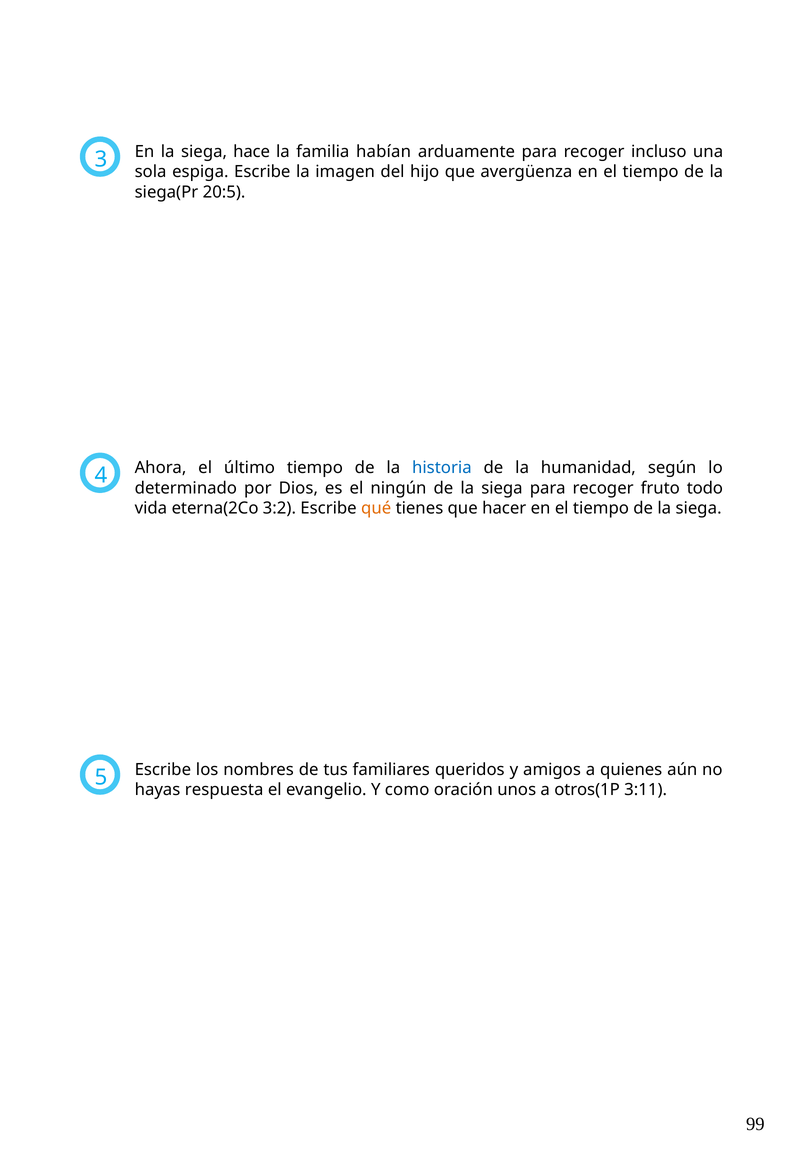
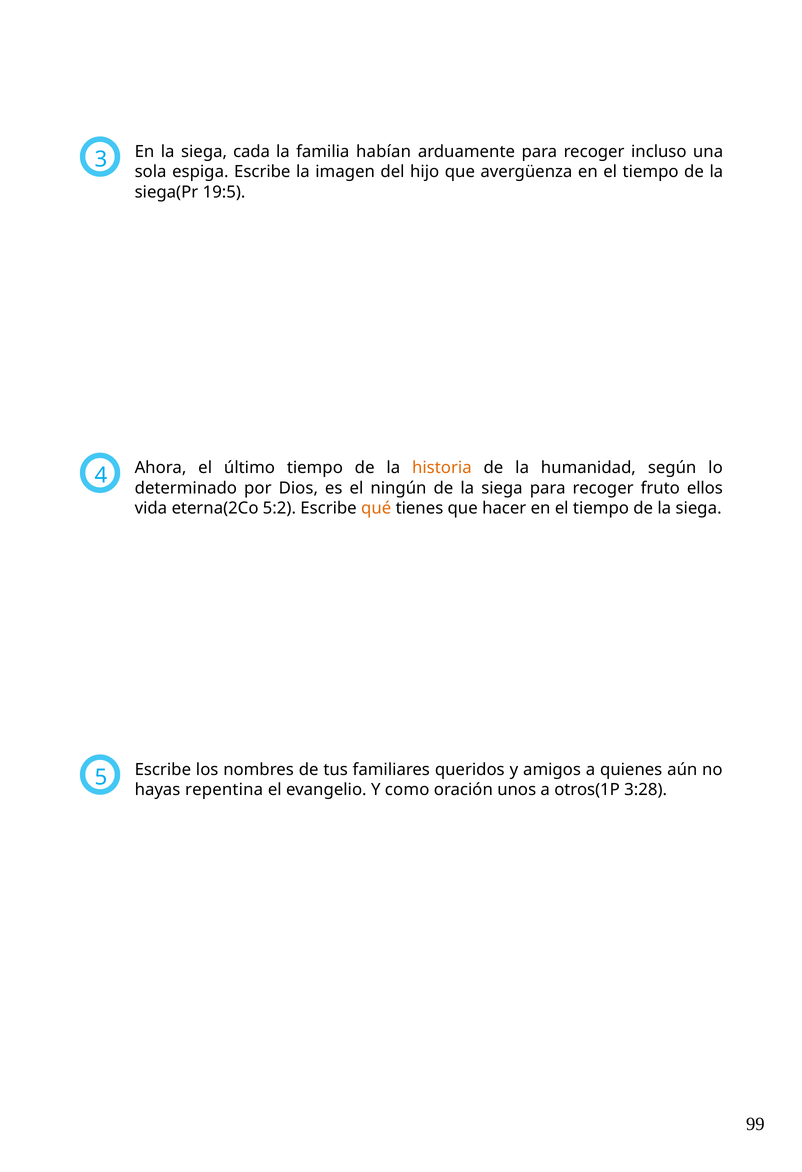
hace: hace -> cada (252, 152)
20:5: 20:5 -> 19:5 (224, 192)
historia colour: blue -> orange (442, 468)
todo: todo -> ellos (705, 488)
3:2: 3:2 -> 5:2 (279, 508)
respuesta: respuesta -> repentina (224, 790)
3:11: 3:11 -> 3:28 (646, 790)
